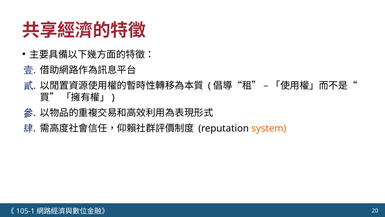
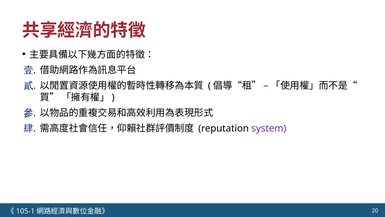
system colour: orange -> purple (269, 128)
